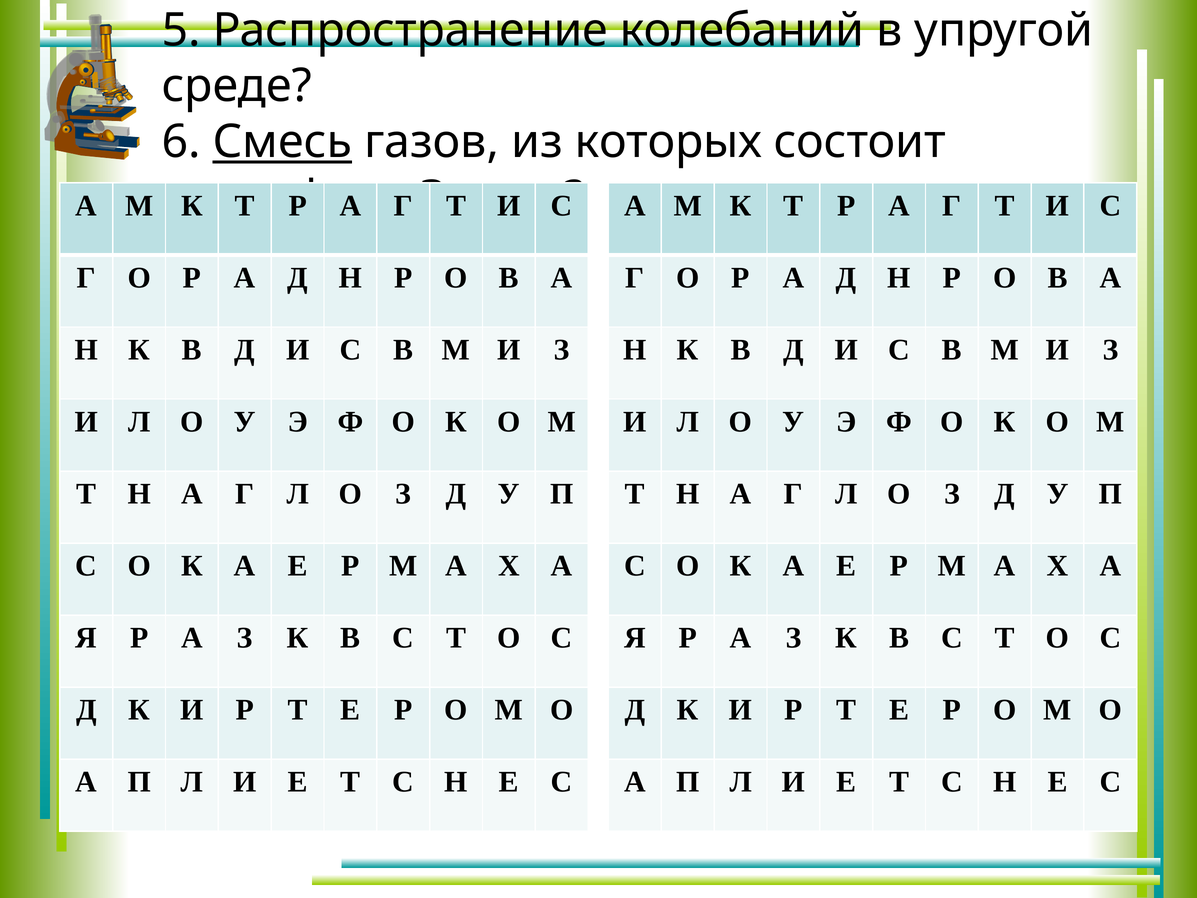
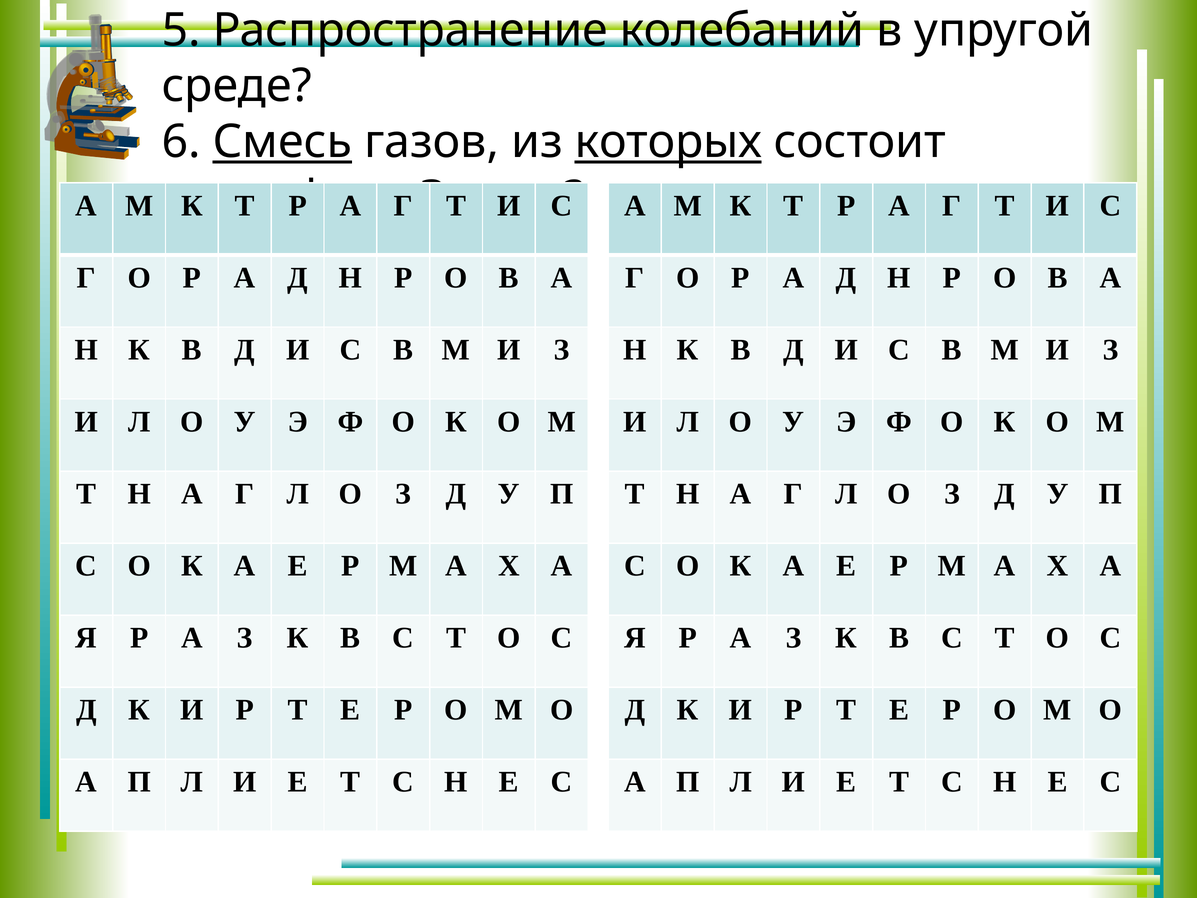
которых underline: none -> present (668, 142)
